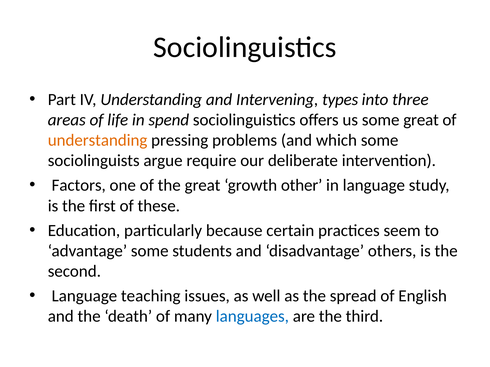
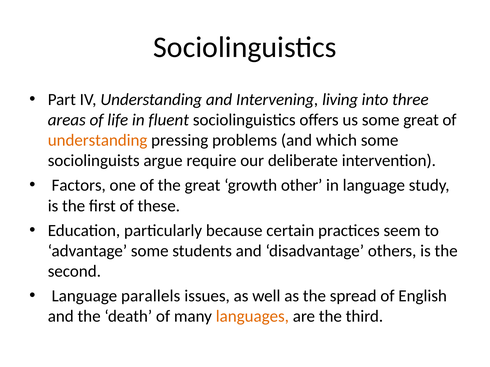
types: types -> living (340, 100)
spend: spend -> fluent (169, 120)
teaching: teaching -> parallels (151, 296)
languages colour: blue -> orange (252, 317)
